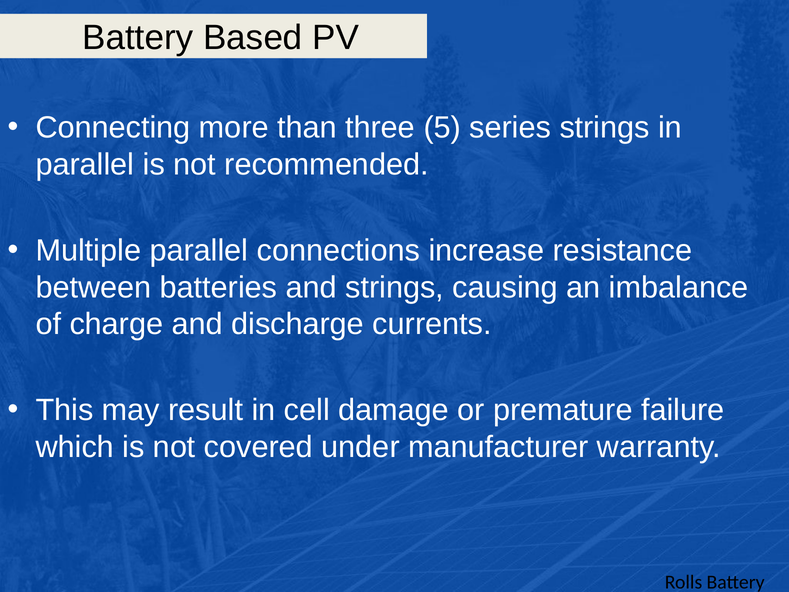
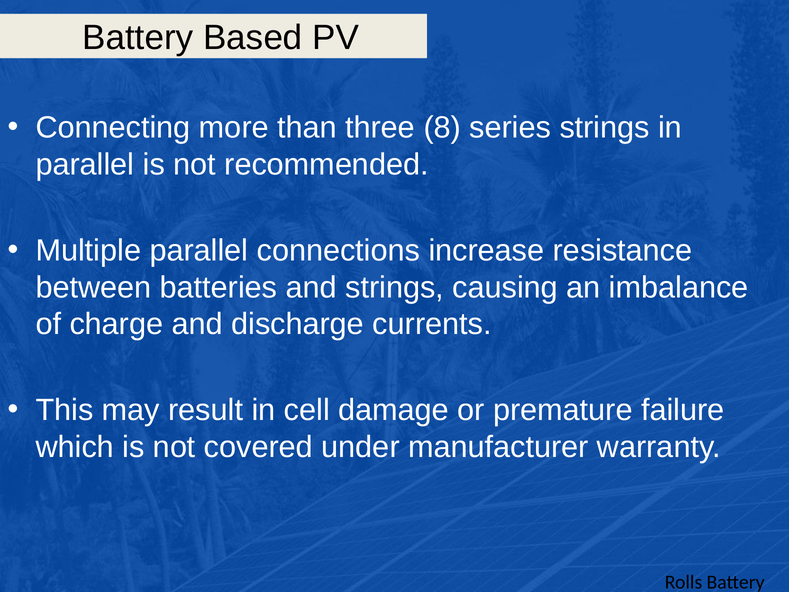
5: 5 -> 8 (442, 128)
